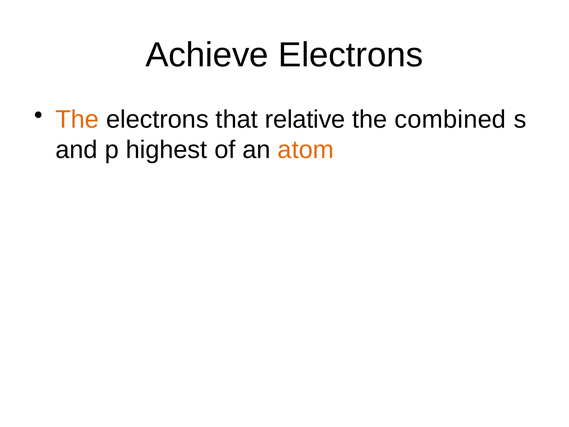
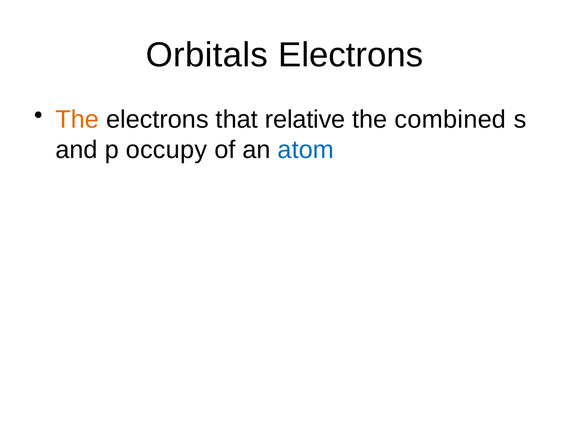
Achieve: Achieve -> Orbitals (207, 55)
highest: highest -> occupy (166, 150)
atom colour: orange -> blue (306, 150)
